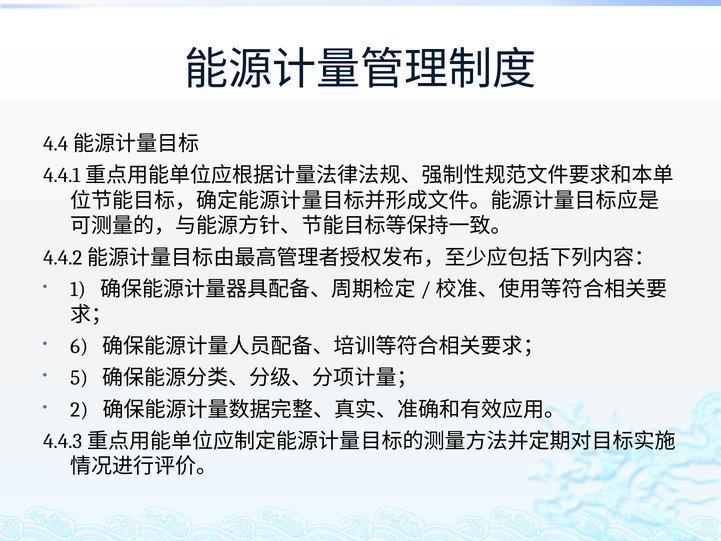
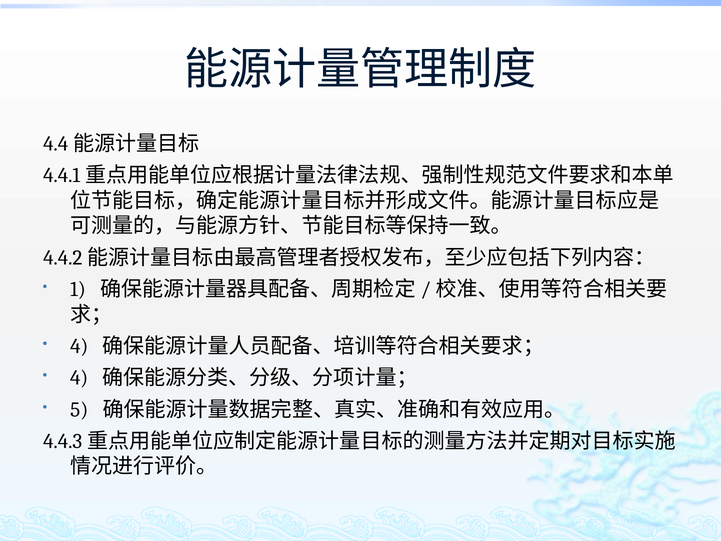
6: 6 -> 4 (79, 346)
5: 5 -> 4 (79, 378)
2: 2 -> 5 (79, 409)
